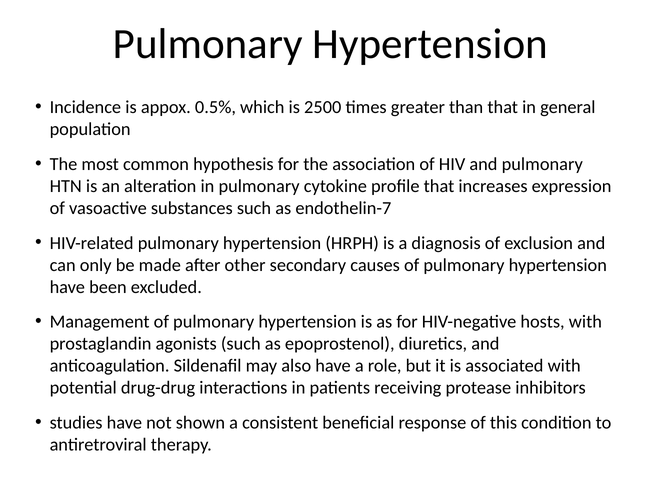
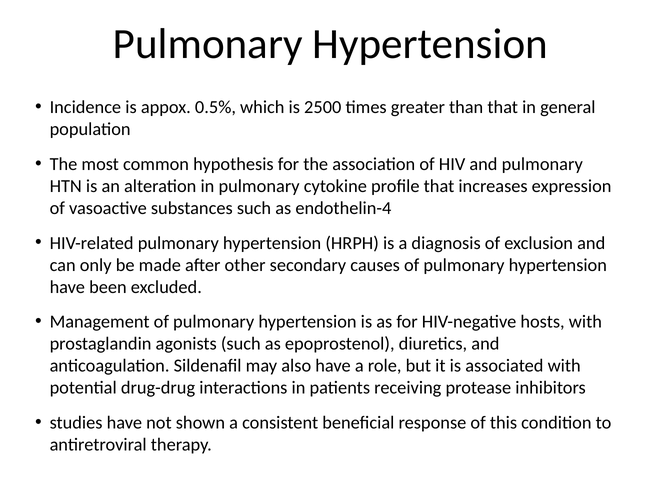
endothelin-7: endothelin-7 -> endothelin-4 (343, 208)
